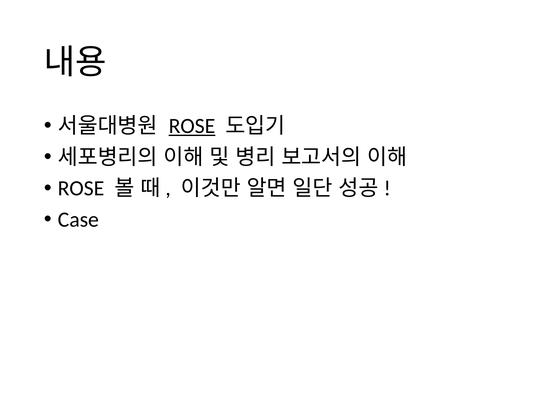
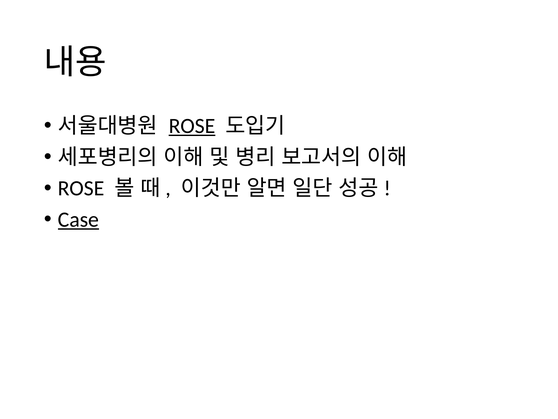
Case underline: none -> present (78, 219)
